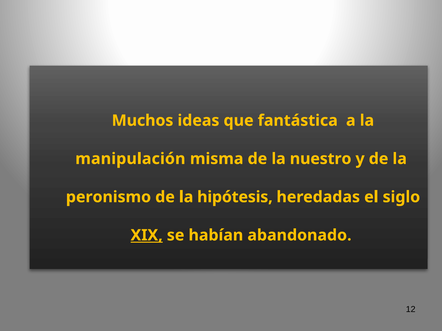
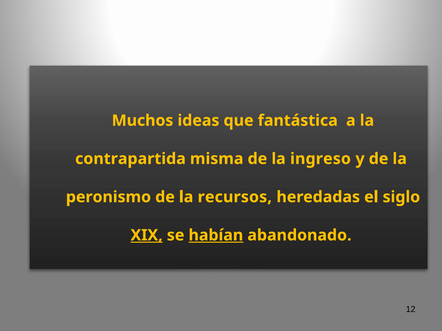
manipulación: manipulación -> contrapartida (130, 159)
nuestro: nuestro -> ingreso (320, 159)
hipótesis: hipótesis -> recursos (235, 197)
habían underline: none -> present (216, 236)
